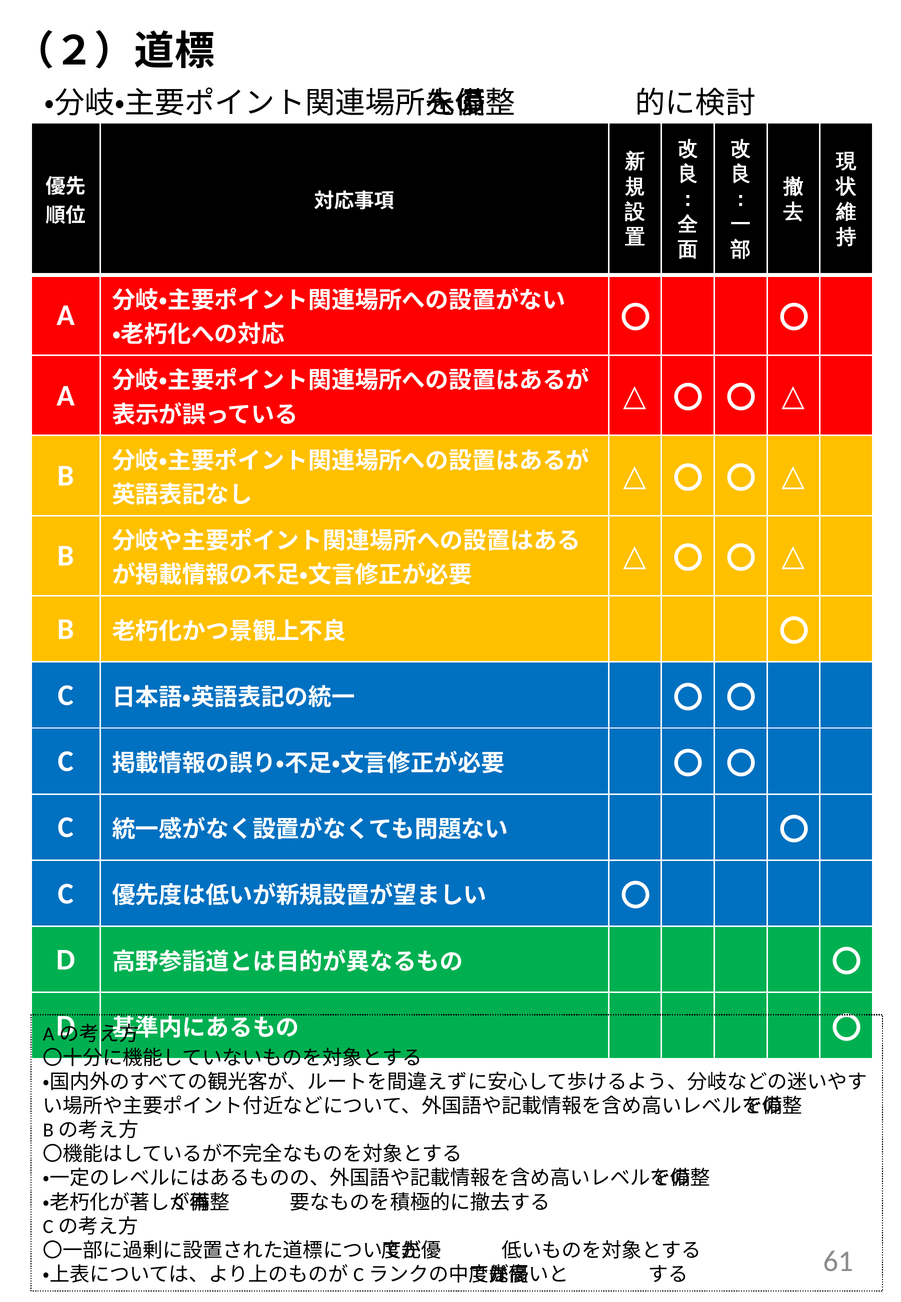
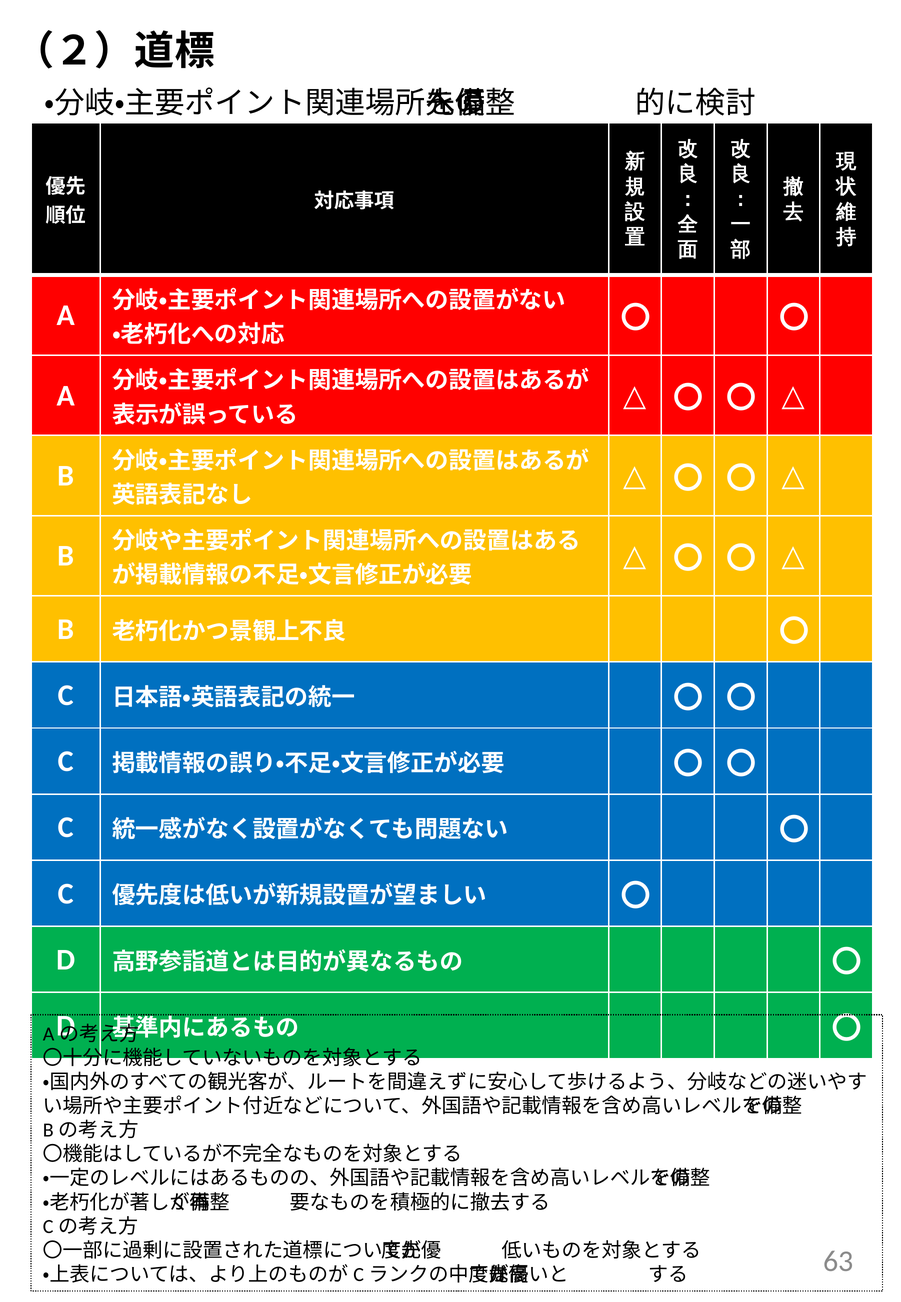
61: 61 -> 63 (838, 1261)
